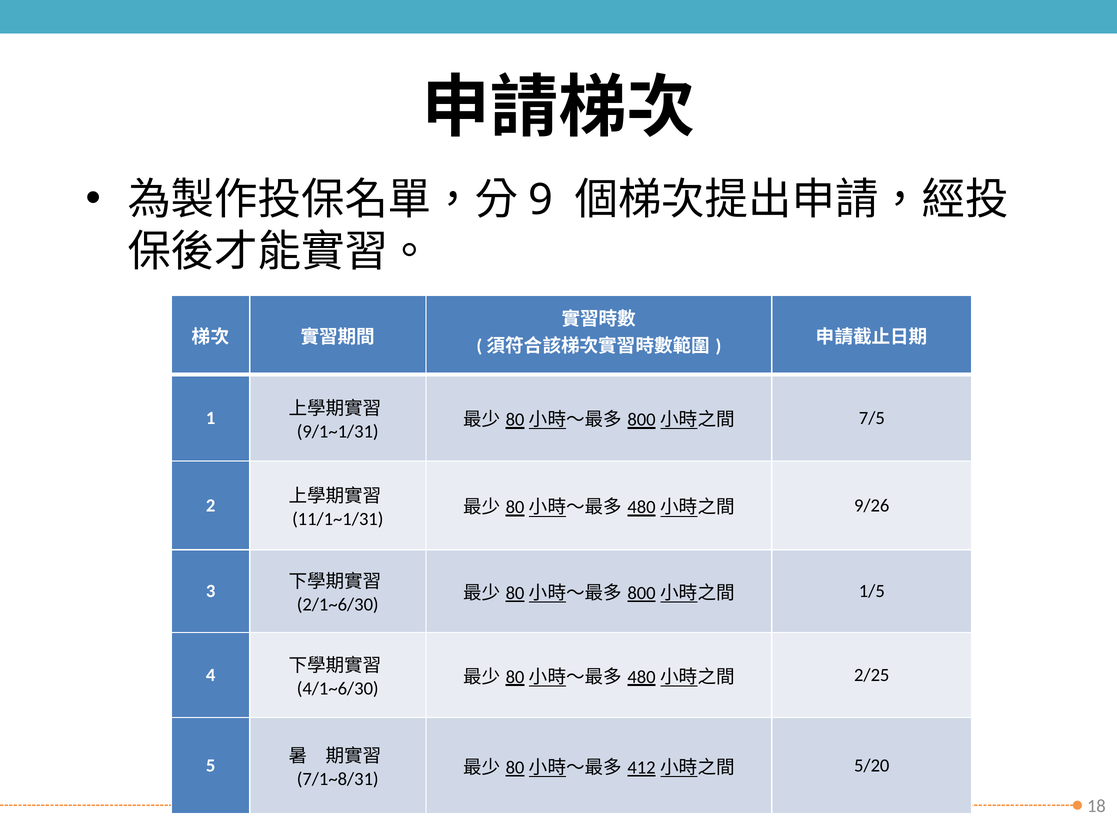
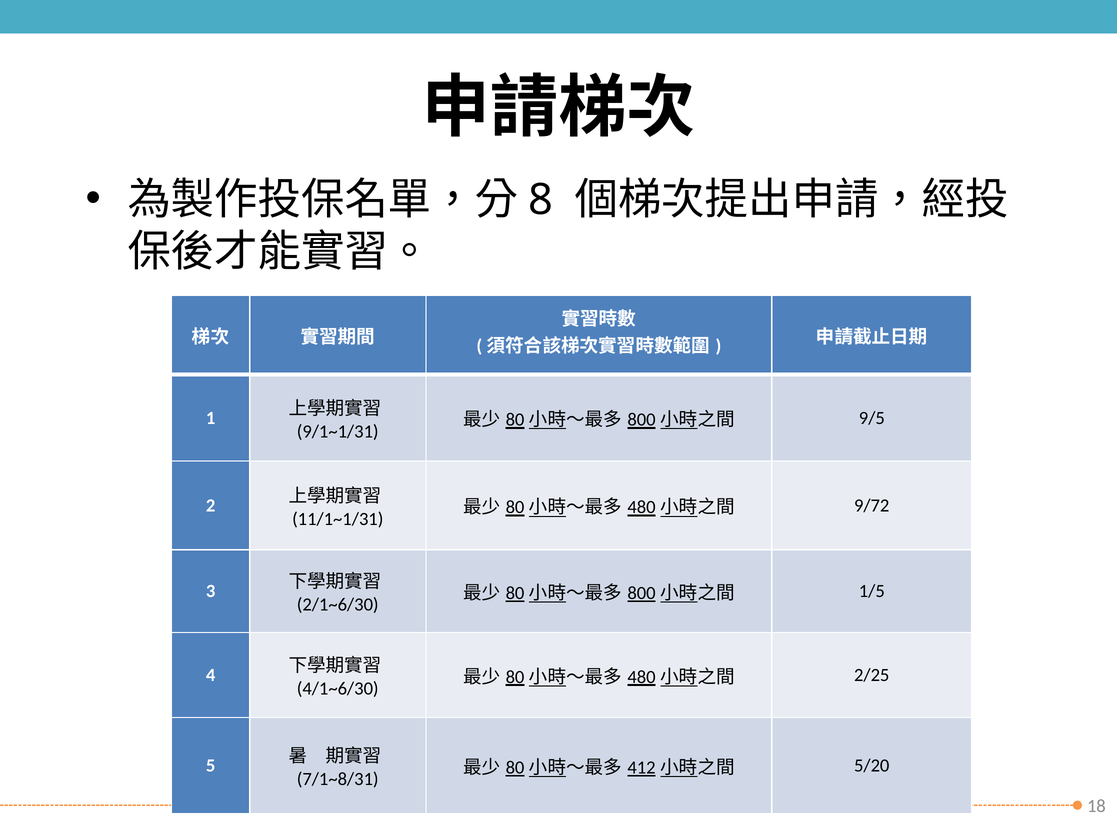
9: 9 -> 8 (541, 200)
7/5: 7/5 -> 9/5 (872, 418)
9/26: 9/26 -> 9/72 (872, 506)
